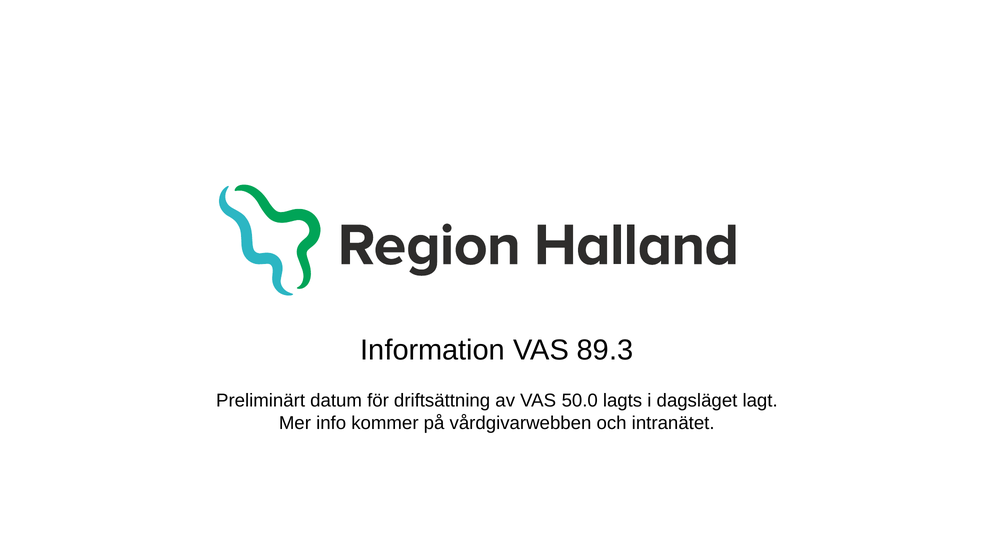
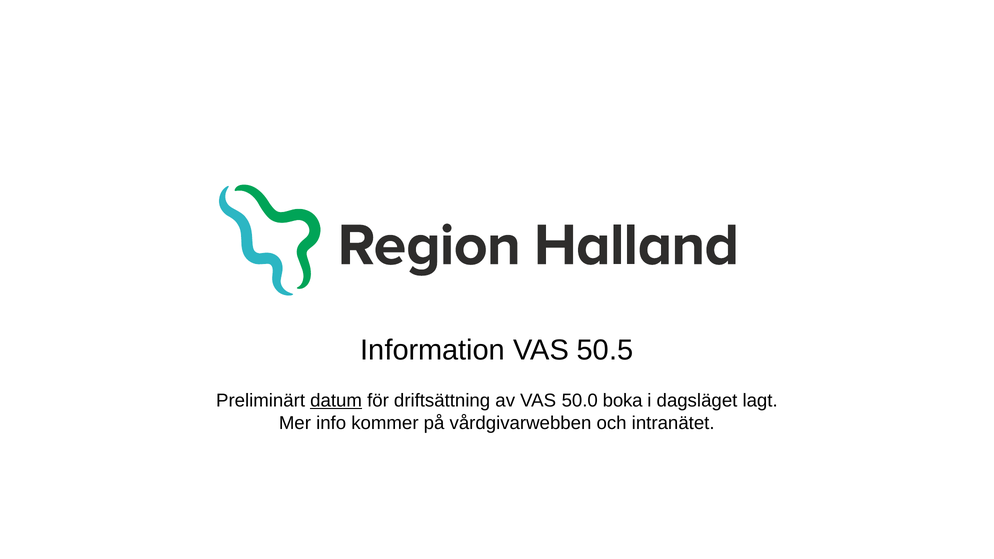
89.3: 89.3 -> 50.5 (605, 350)
datum underline: none -> present (336, 401)
lagts: lagts -> boka (623, 401)
